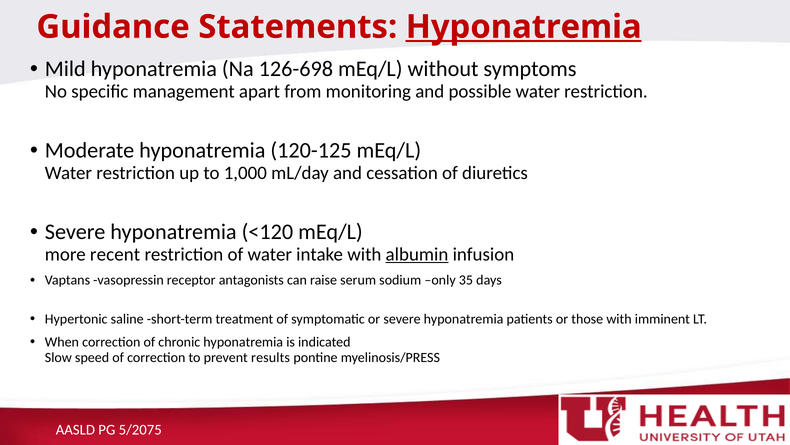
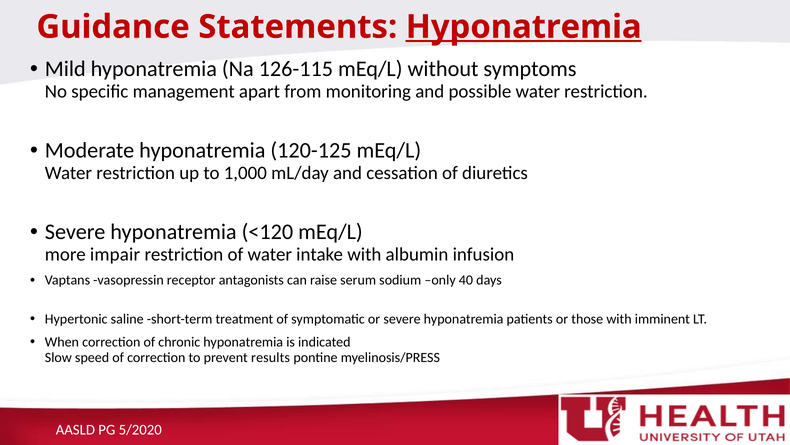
126-698: 126-698 -> 126-115 (296, 69)
recent: recent -> impair (115, 254)
albumin underline: present -> none (417, 254)
35: 35 -> 40 (466, 280)
5/2075: 5/2075 -> 5/2020 (140, 429)
